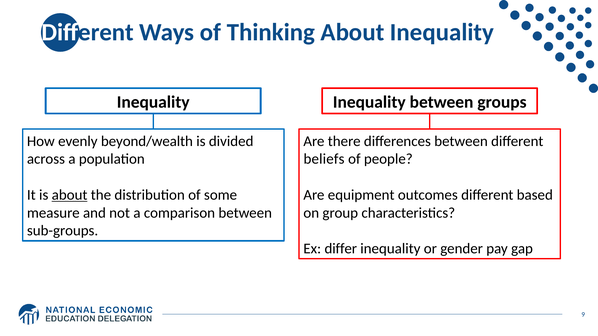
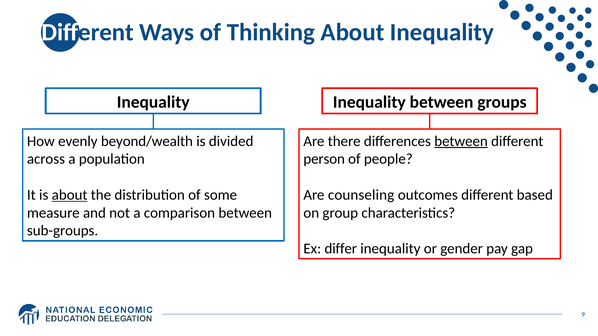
between underline: none -> present (461, 141)
beliefs: beliefs -> person (324, 159)
equipment: equipment -> counseling (361, 195)
